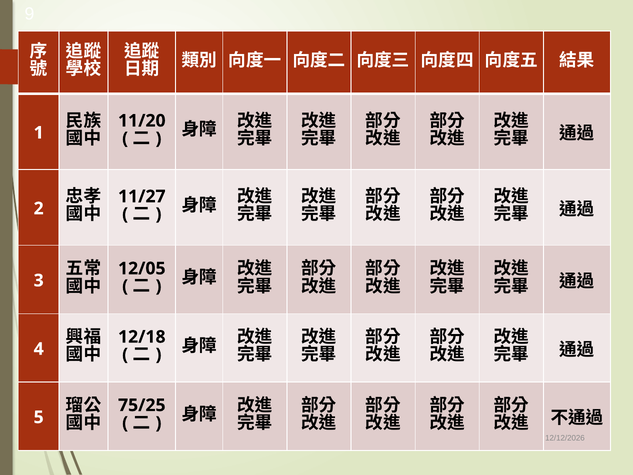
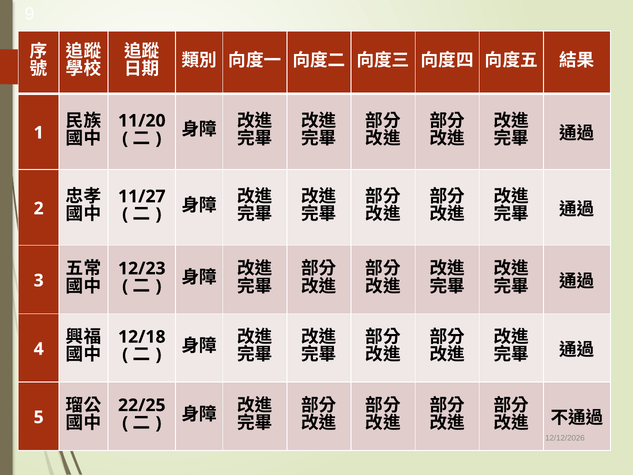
12/05: 12/05 -> 12/23 (142, 268)
75/25: 75/25 -> 22/25 (142, 405)
